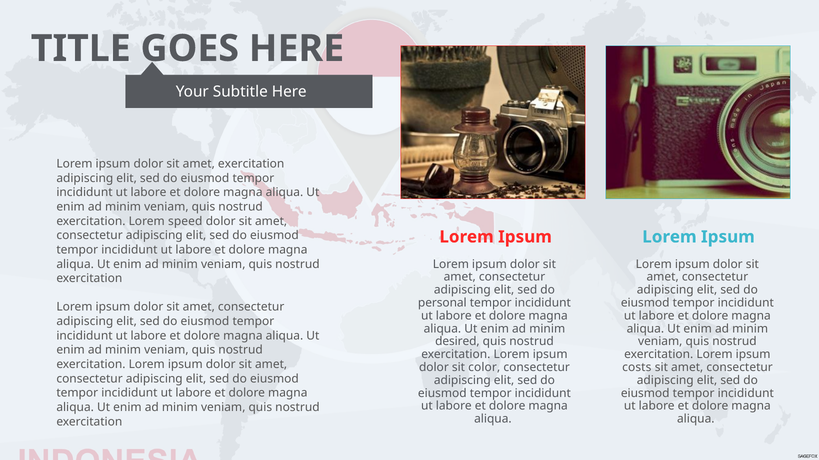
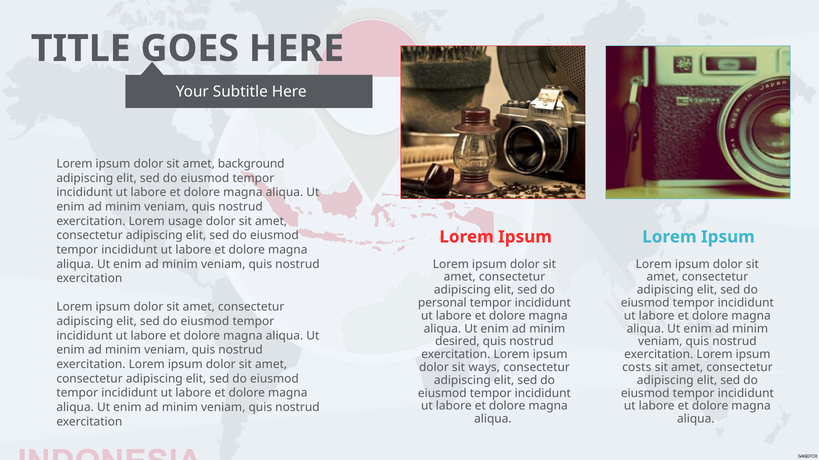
amet exercitation: exercitation -> background (251, 164)
speed: speed -> usage (185, 221)
color: color -> ways (484, 368)
